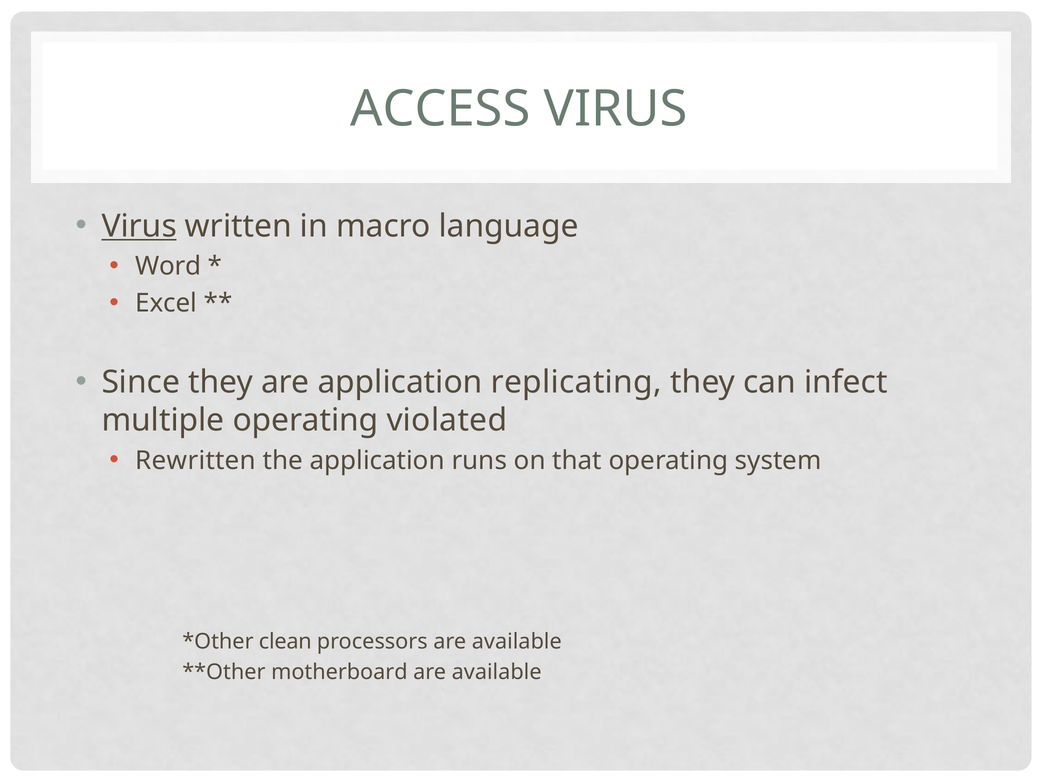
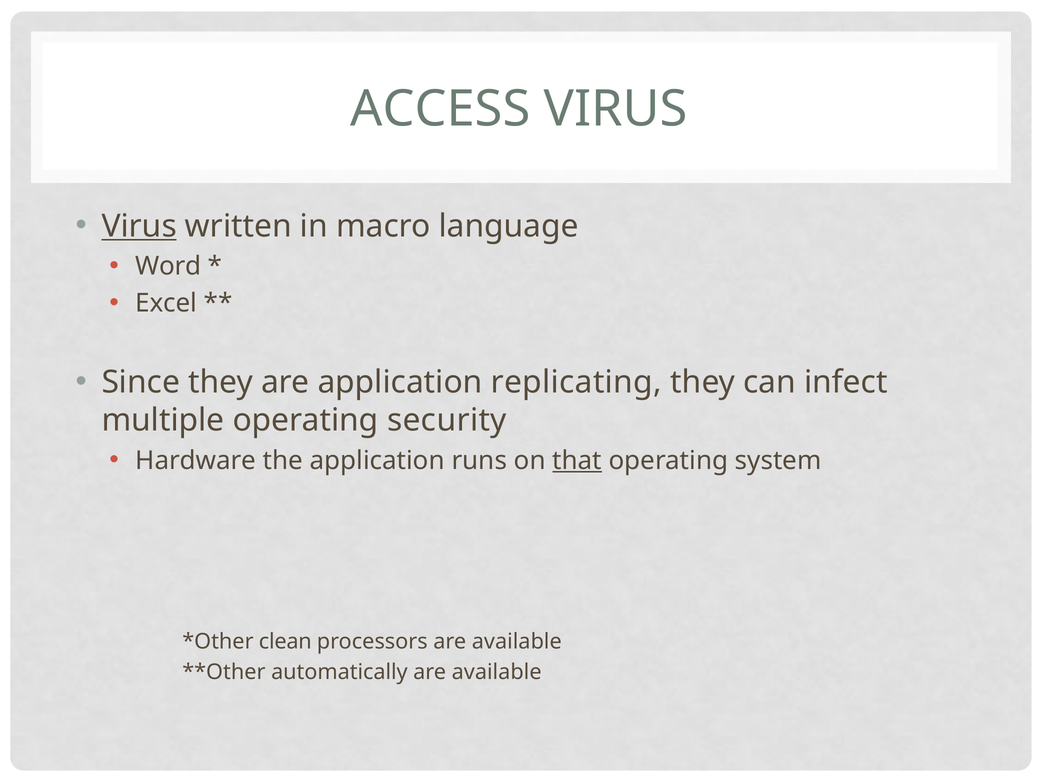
violated: violated -> security (447, 421)
Rewritten: Rewritten -> Hardware (196, 461)
that underline: none -> present (577, 461)
motherboard: motherboard -> automatically (339, 673)
